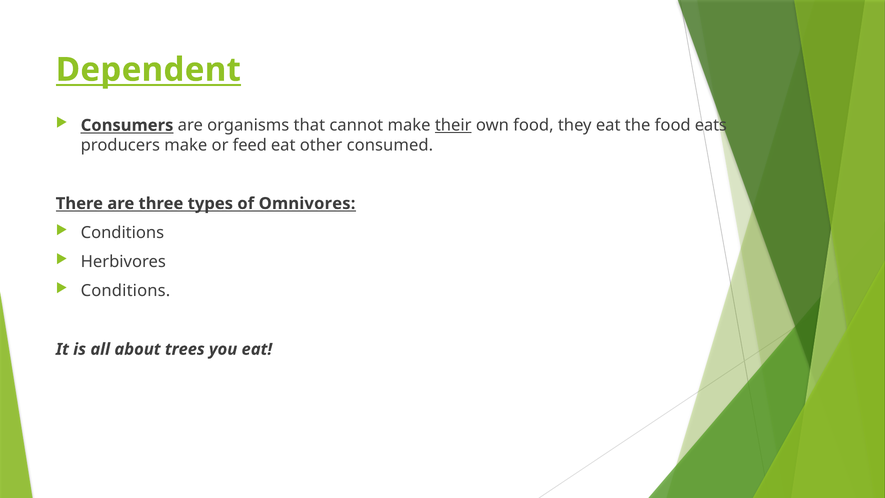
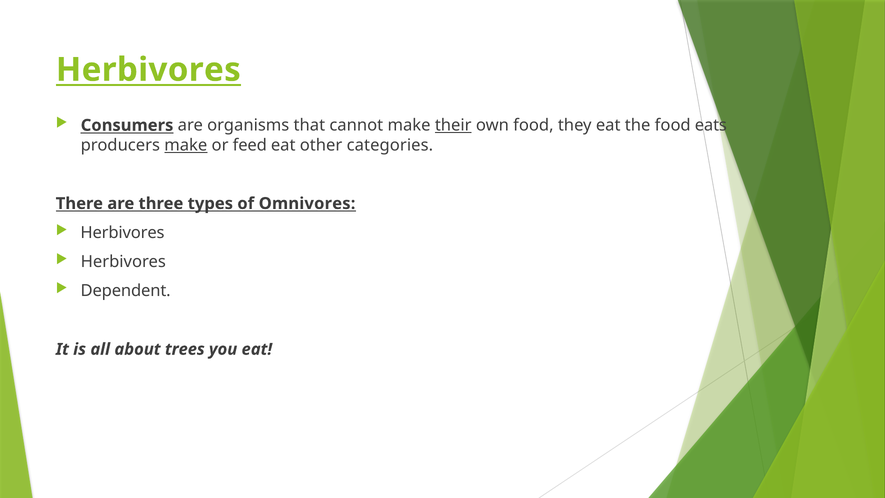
Dependent: Dependent -> Herbivores (148, 70)
make underline: none -> present (186, 145)
consumed: consumed -> categories (390, 145)
Conditions: Conditions -> Herbivores (122, 233)
Conditions: Conditions -> Dependent (126, 291)
